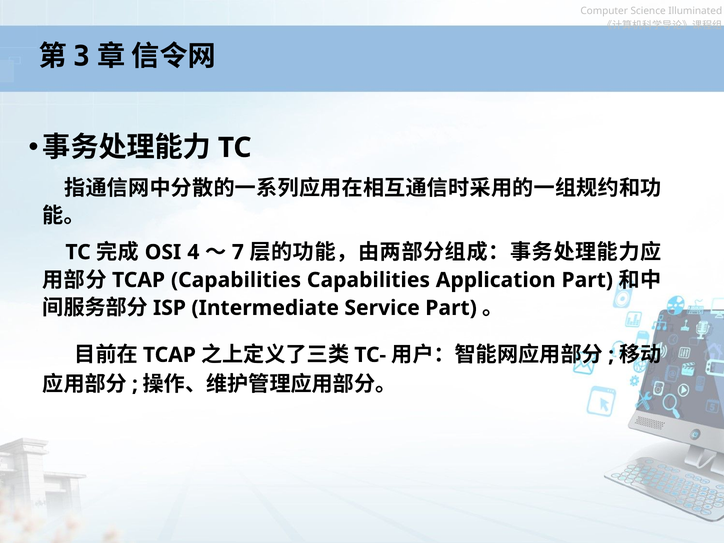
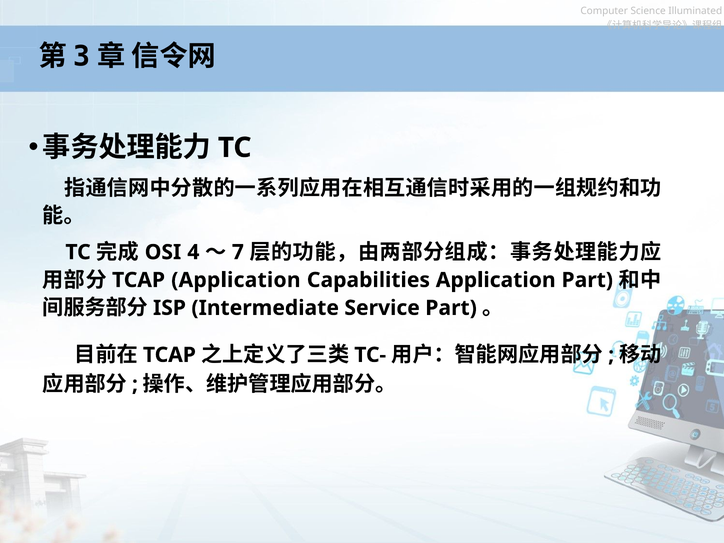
Capabilities: Capabilities -> Application (236, 280)
